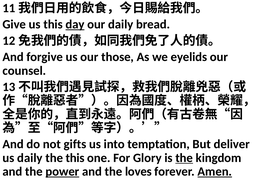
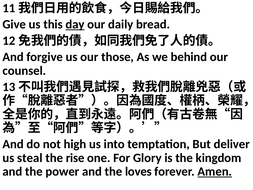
eyelids: eyelids -> behind (189, 57)
gifts: gifts -> high (75, 144)
us daily: daily -> steal (30, 158)
the this: this -> rise (75, 158)
the underline: present -> none (184, 158)
power underline: present -> none (62, 171)
